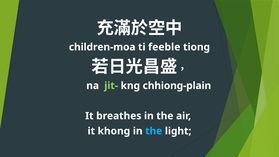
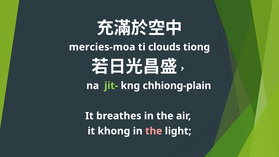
children-moa: children-moa -> mercies-moa (102, 47)
feeble: feeble -> clouds (164, 47)
the colour: light blue -> pink (154, 131)
